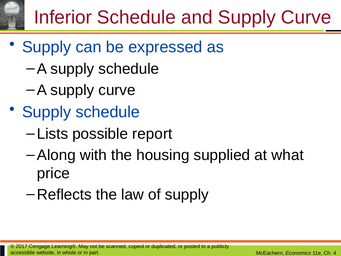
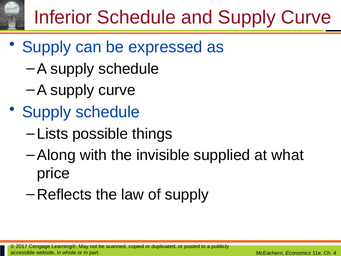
report: report -> things (152, 134)
housing: housing -> invisible (163, 155)
